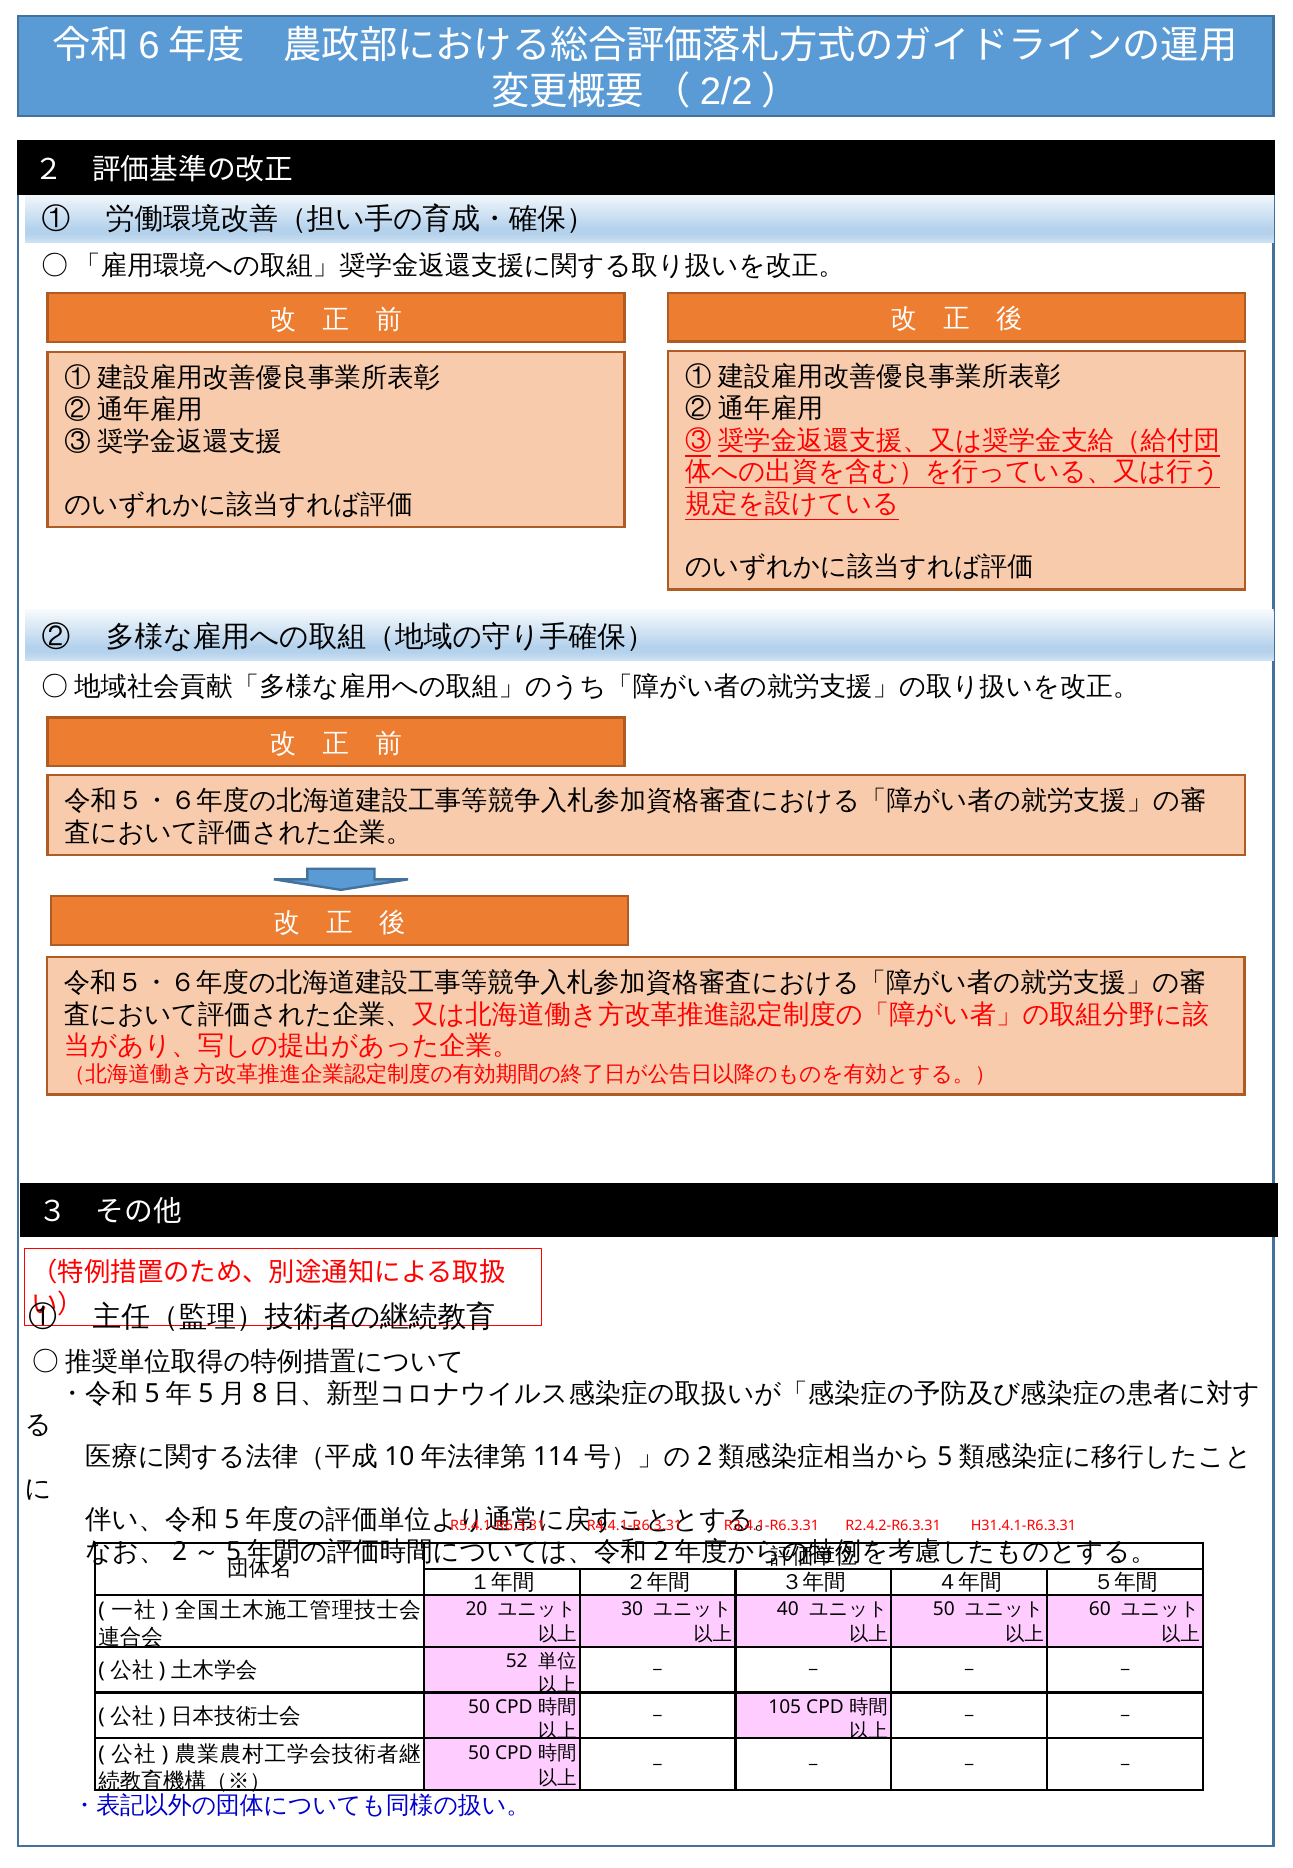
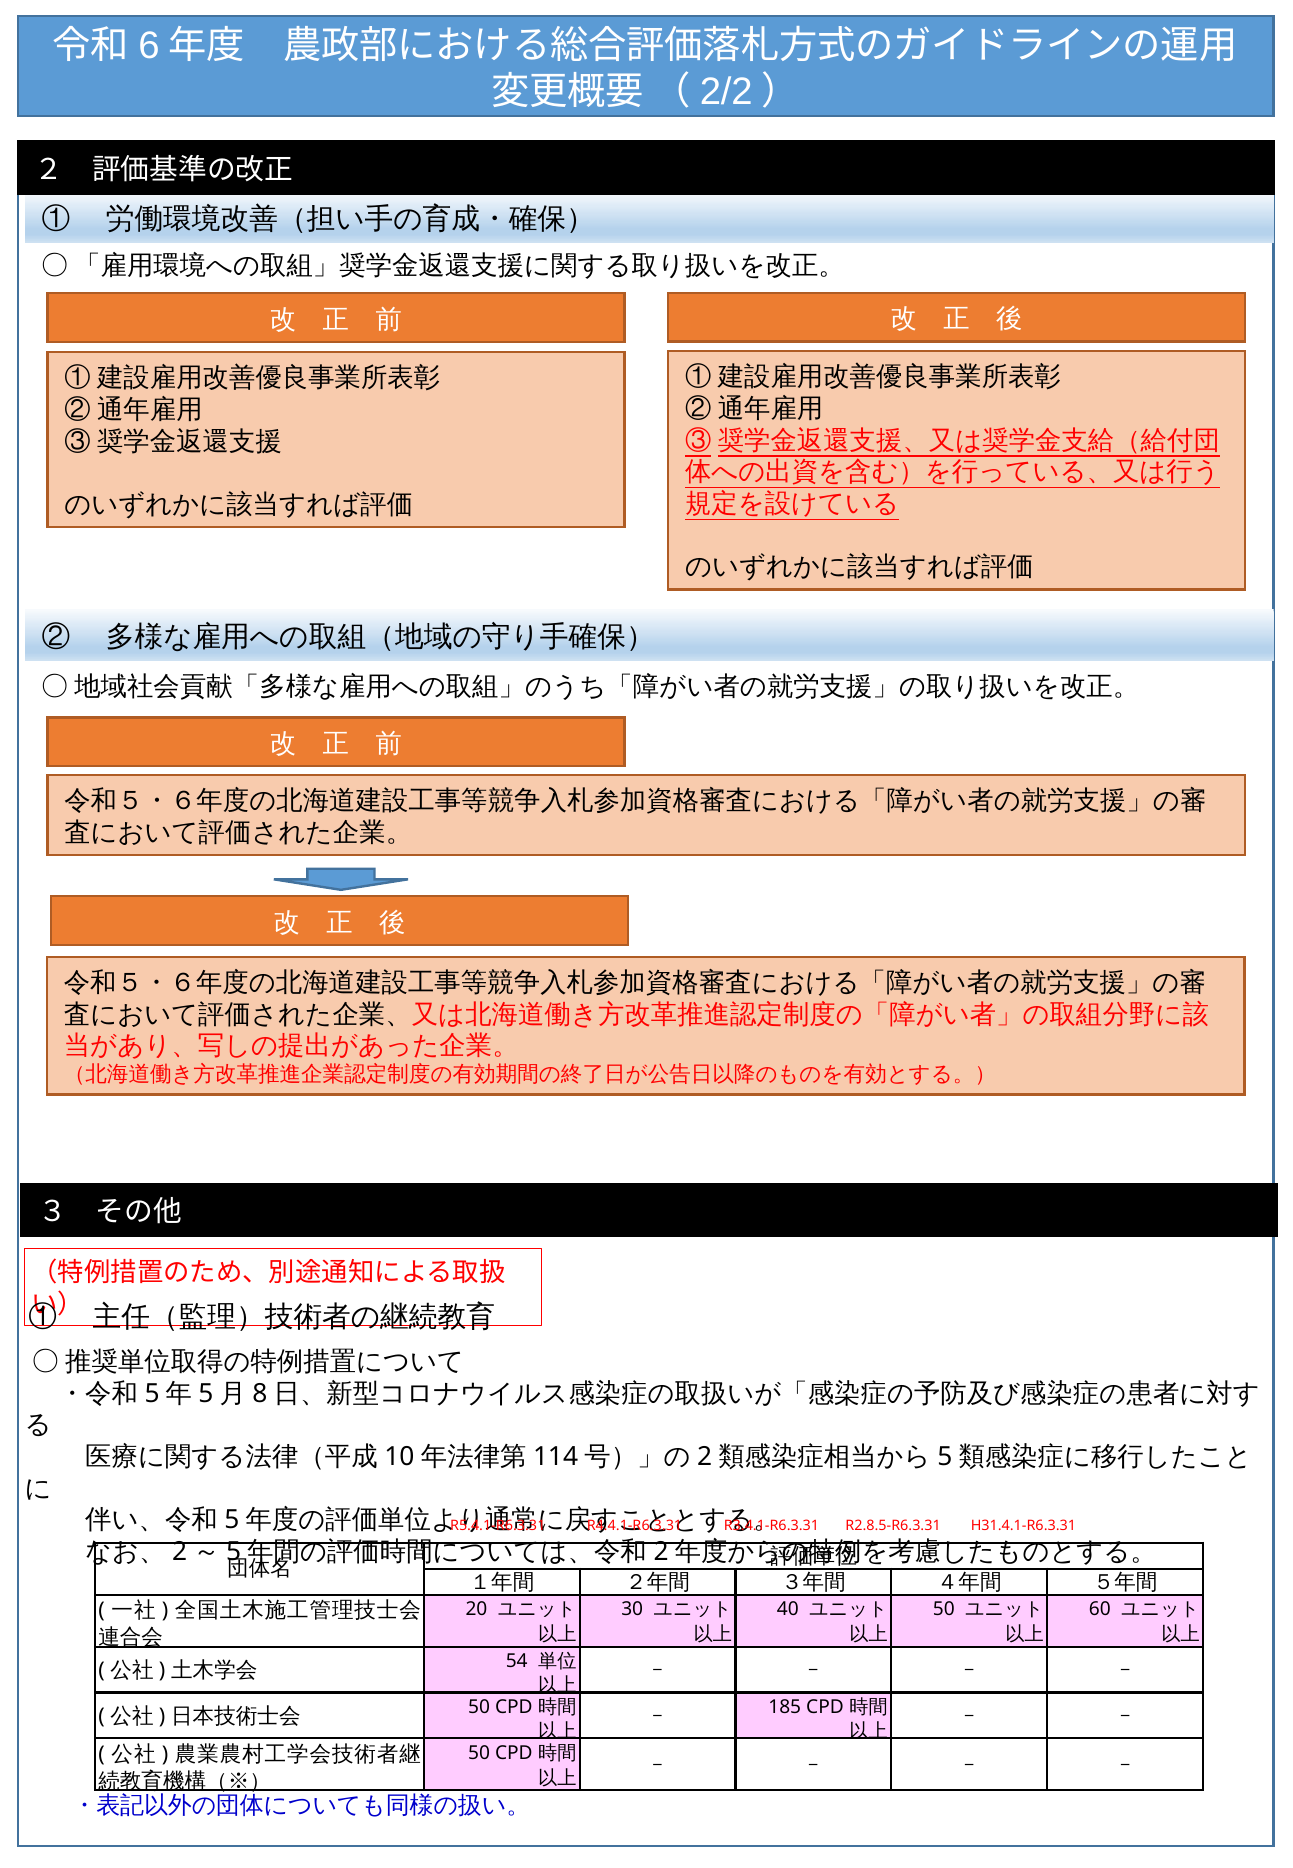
R2.4.2-R6.3.31: R2.4.2-R6.3.31 -> R2.8.5-R6.3.31 (893, 1526)
52: 52 -> 54 (517, 1661)
105: 105 -> 185 (785, 1707)
